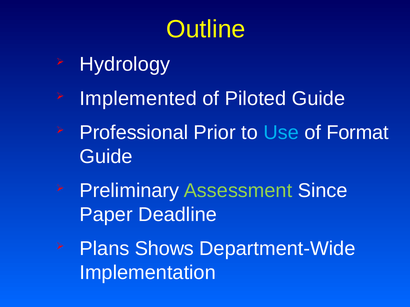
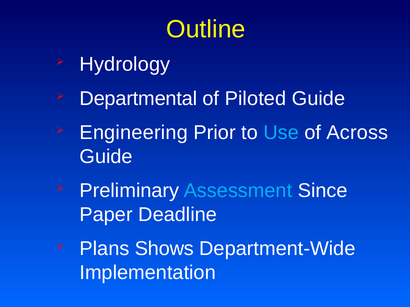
Implemented: Implemented -> Departmental (138, 99)
Professional: Professional -> Engineering (134, 133)
Format: Format -> Across (357, 133)
Assessment colour: light green -> light blue (238, 191)
